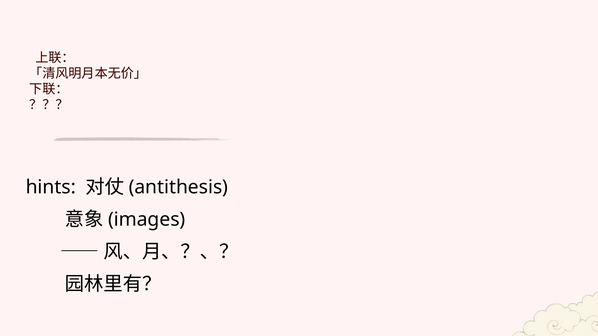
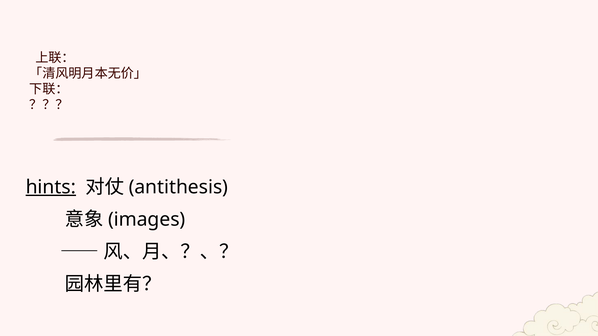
hints underline: none -> present (51, 187)
